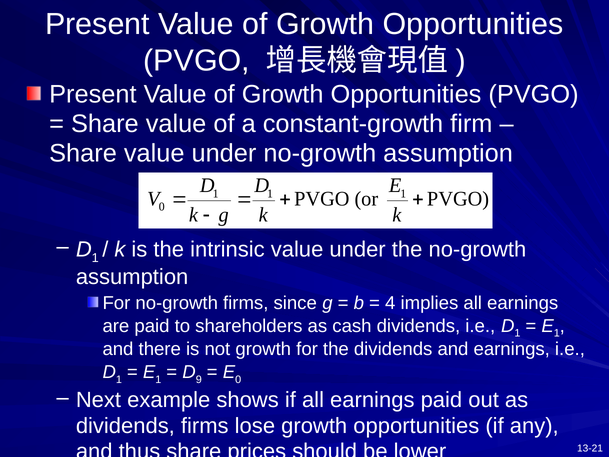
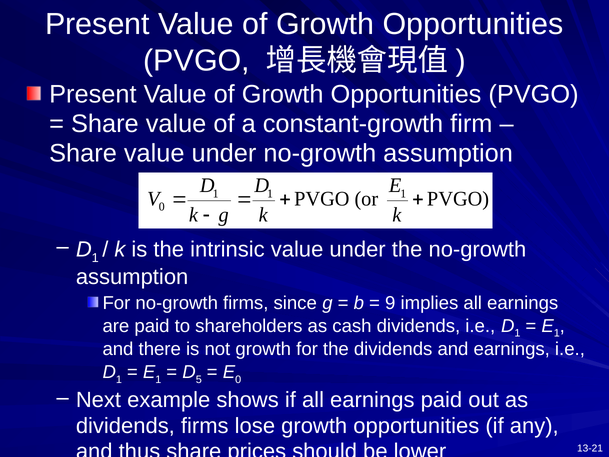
4: 4 -> 9 (390, 303)
9: 9 -> 5 (199, 379)
